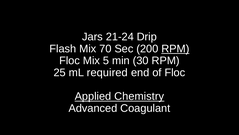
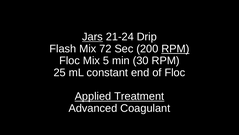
Jars underline: none -> present (92, 37)
70: 70 -> 72 (105, 49)
required: required -> constant (107, 72)
Chemistry: Chemistry -> Treatment (139, 96)
